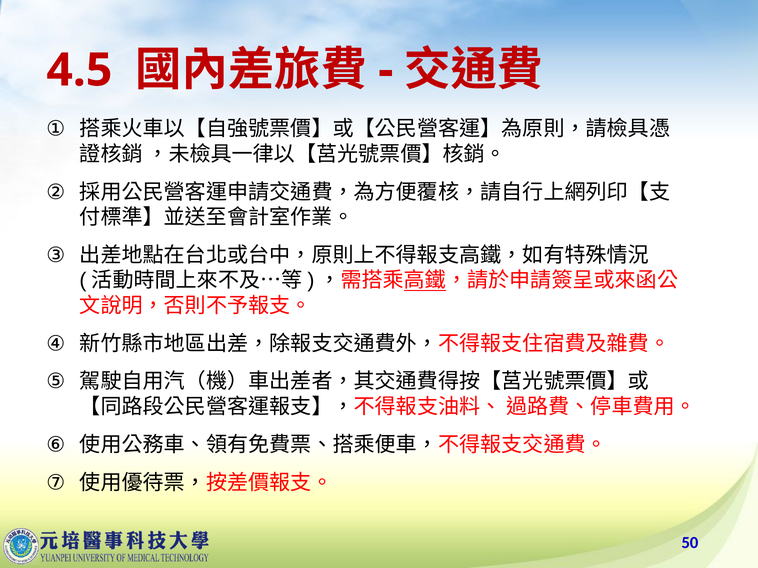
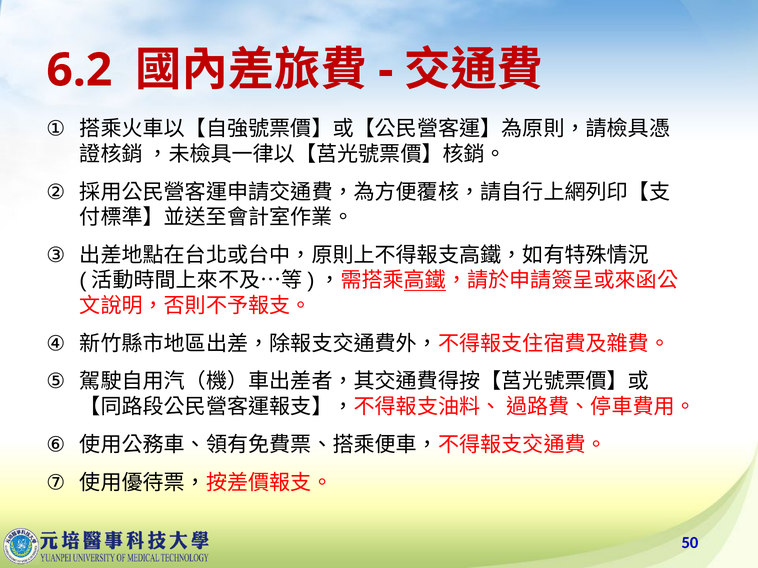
4.5: 4.5 -> 6.2 (79, 70)
